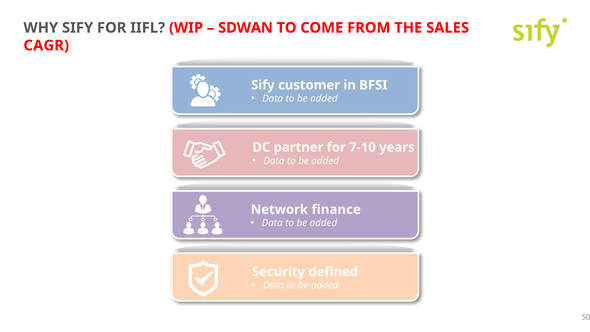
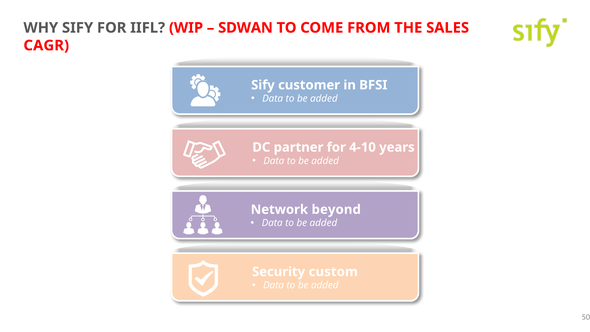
7-10: 7-10 -> 4-10 (362, 147)
finance: finance -> beyond (336, 209)
defined: defined -> custom (333, 272)
